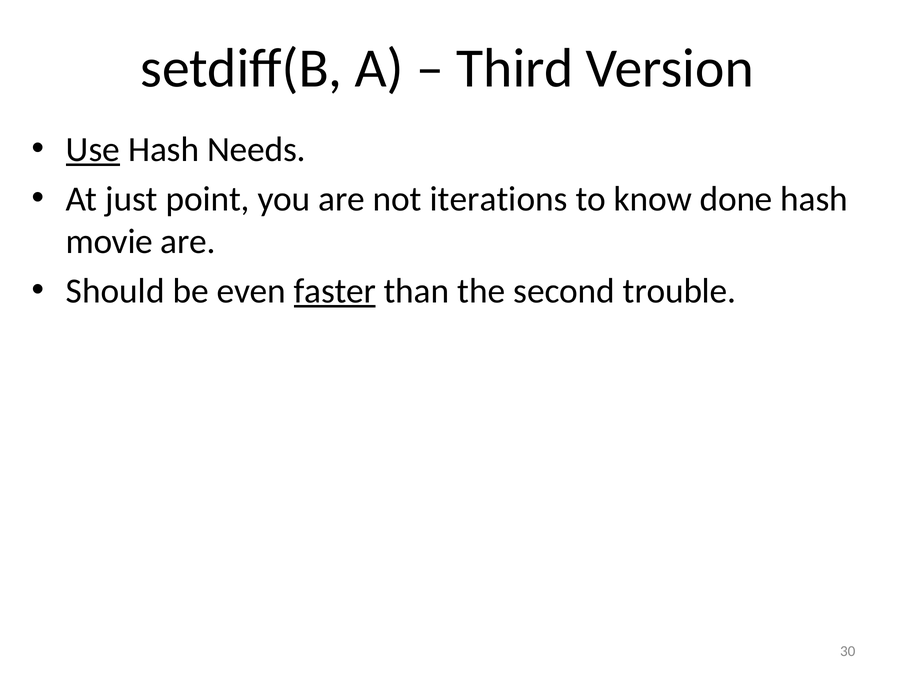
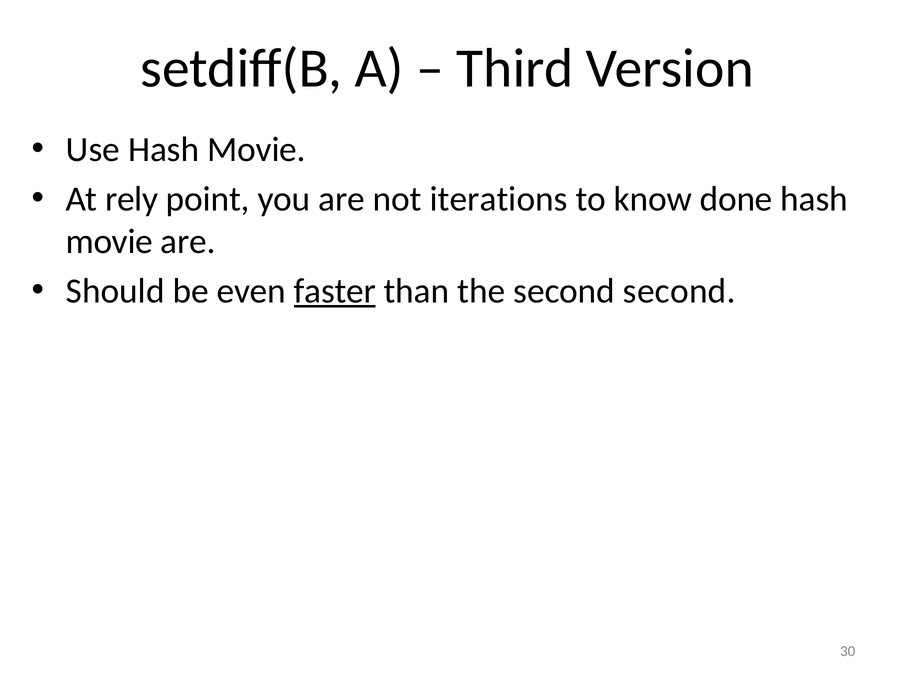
Use underline: present -> none (93, 150)
Needs: Needs -> Movie (257, 150)
just: just -> rely (132, 199)
second trouble: trouble -> second (679, 291)
